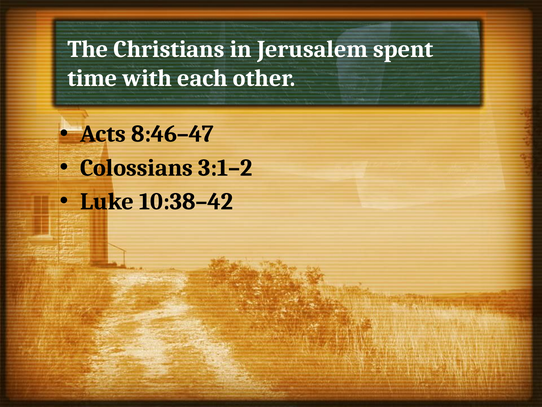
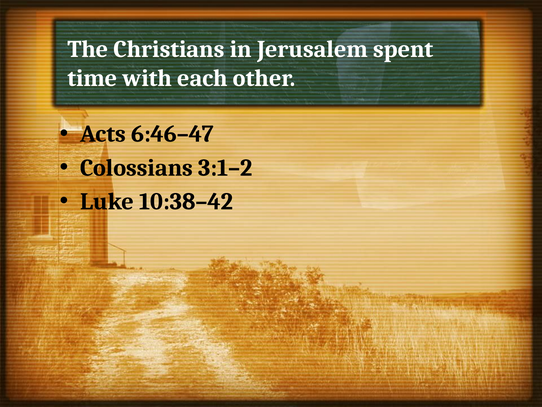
8:46–47: 8:46–47 -> 6:46–47 (172, 134)
